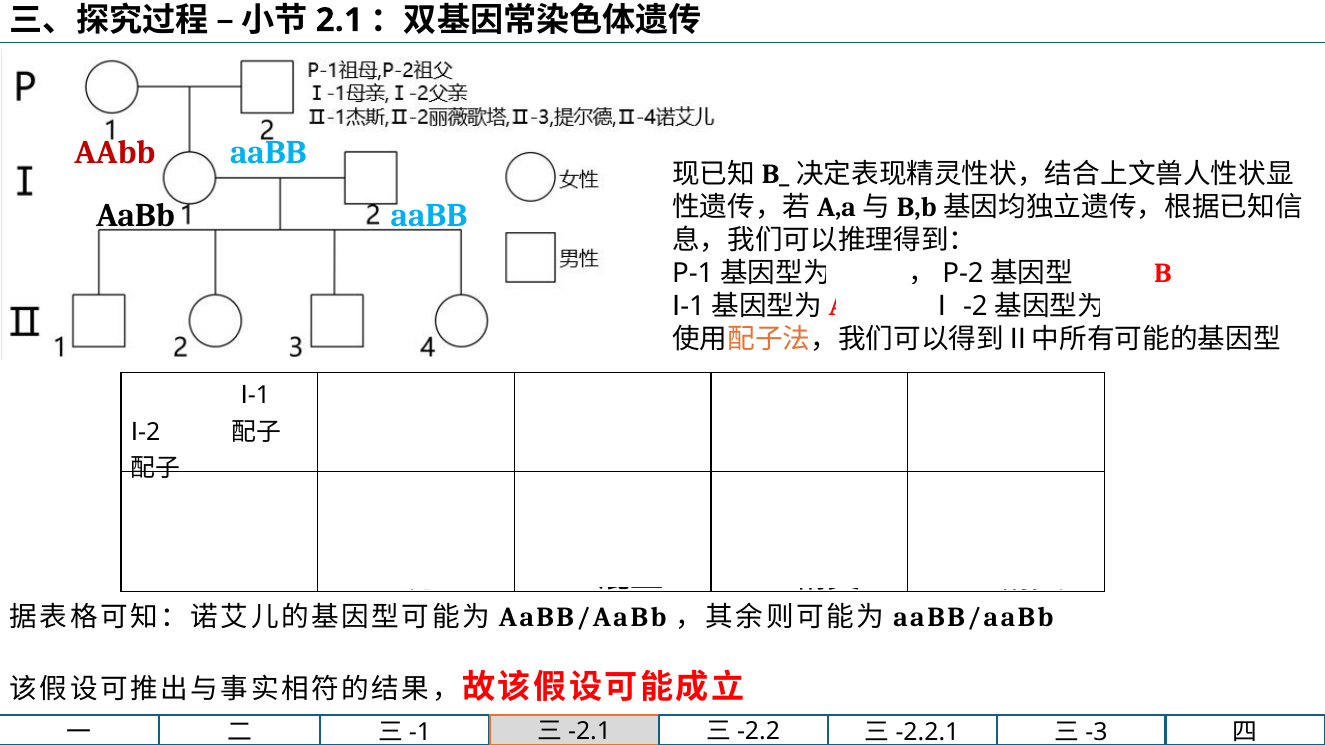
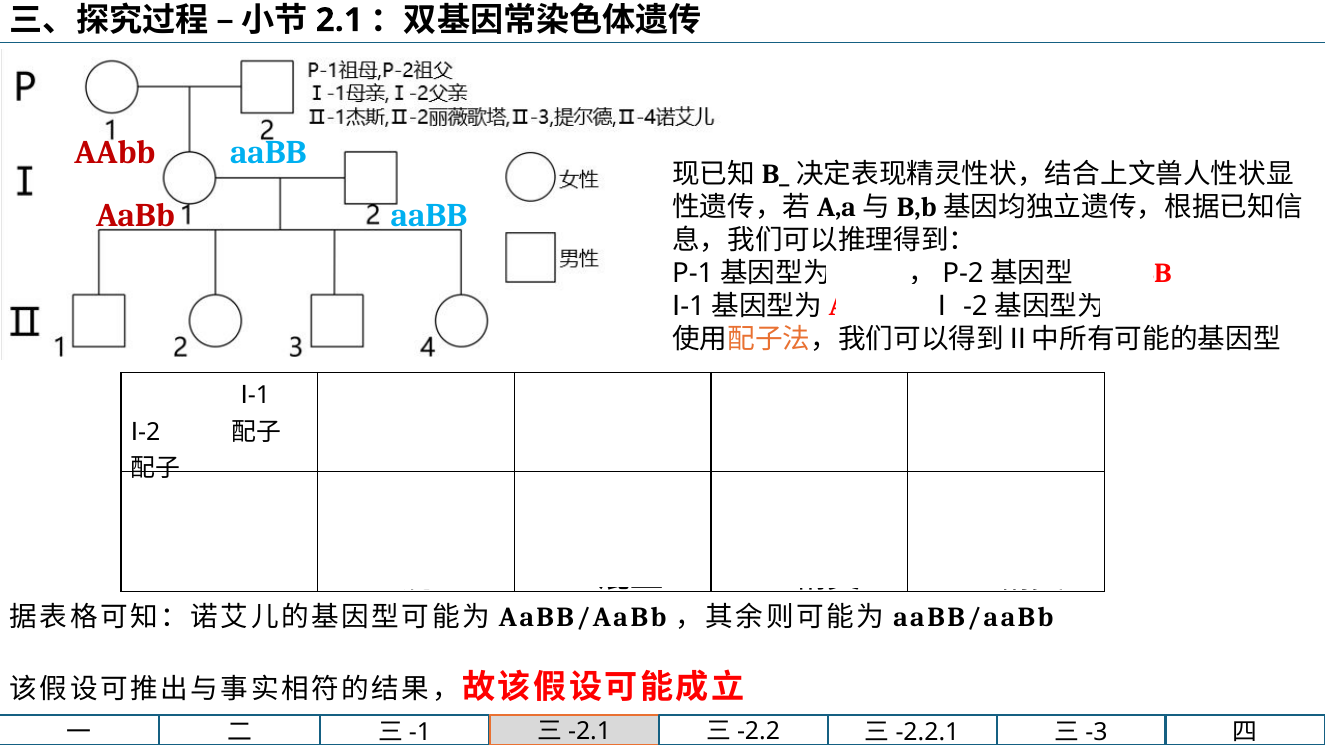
AaBb colour: black -> red (135, 216)
